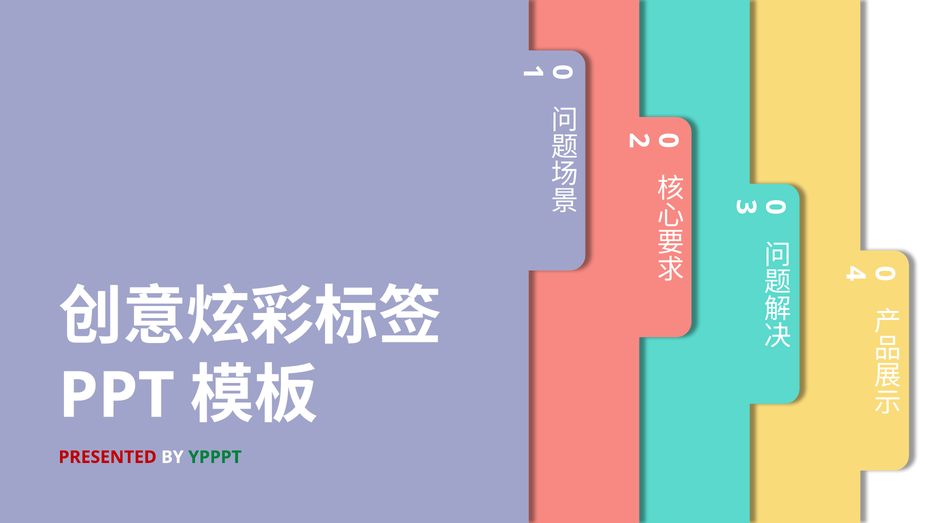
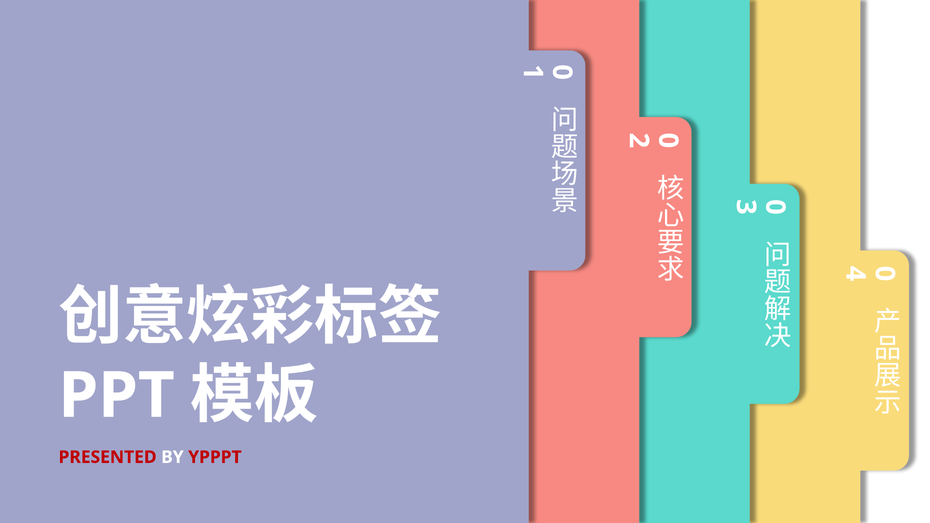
YPPPT colour: green -> red (215, 457)
